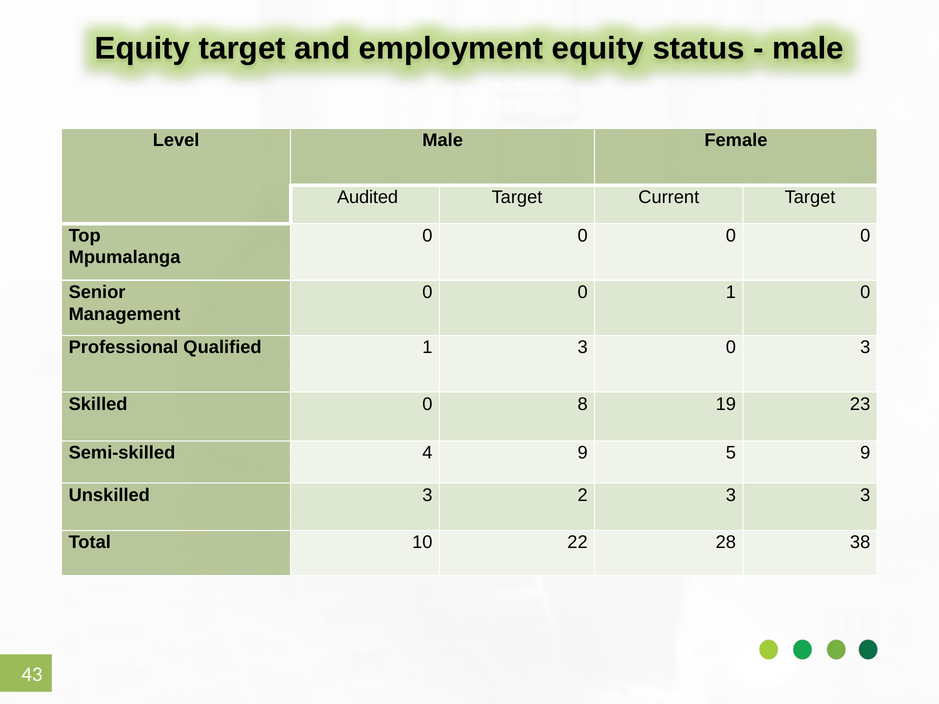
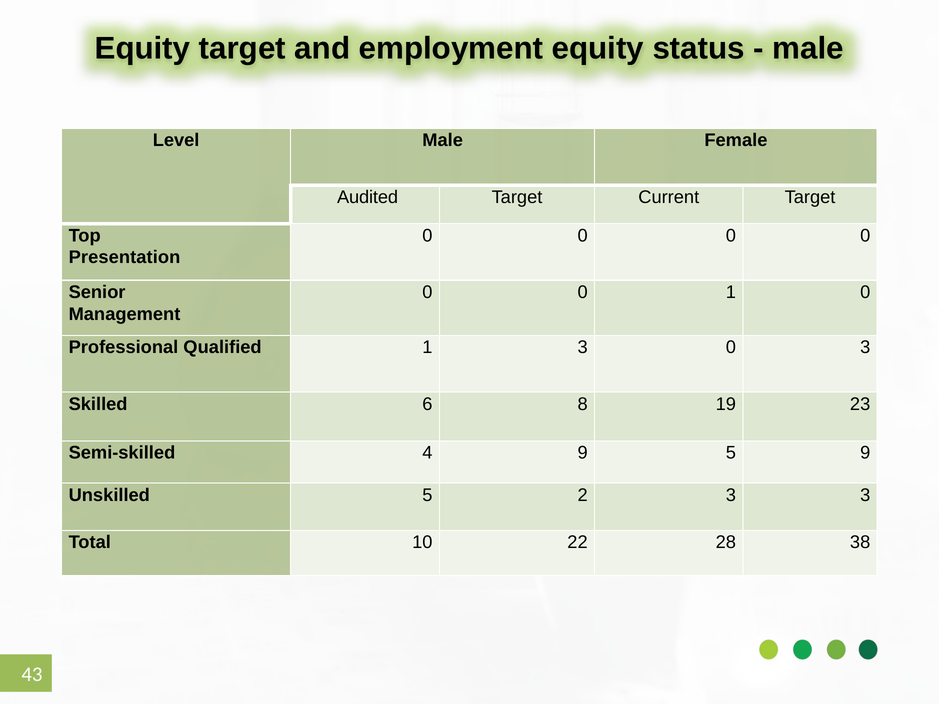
Mpumalanga: Mpumalanga -> Presentation (124, 258)
Skilled 0: 0 -> 6 (427, 404)
Unskilled 3: 3 -> 5 (427, 495)
